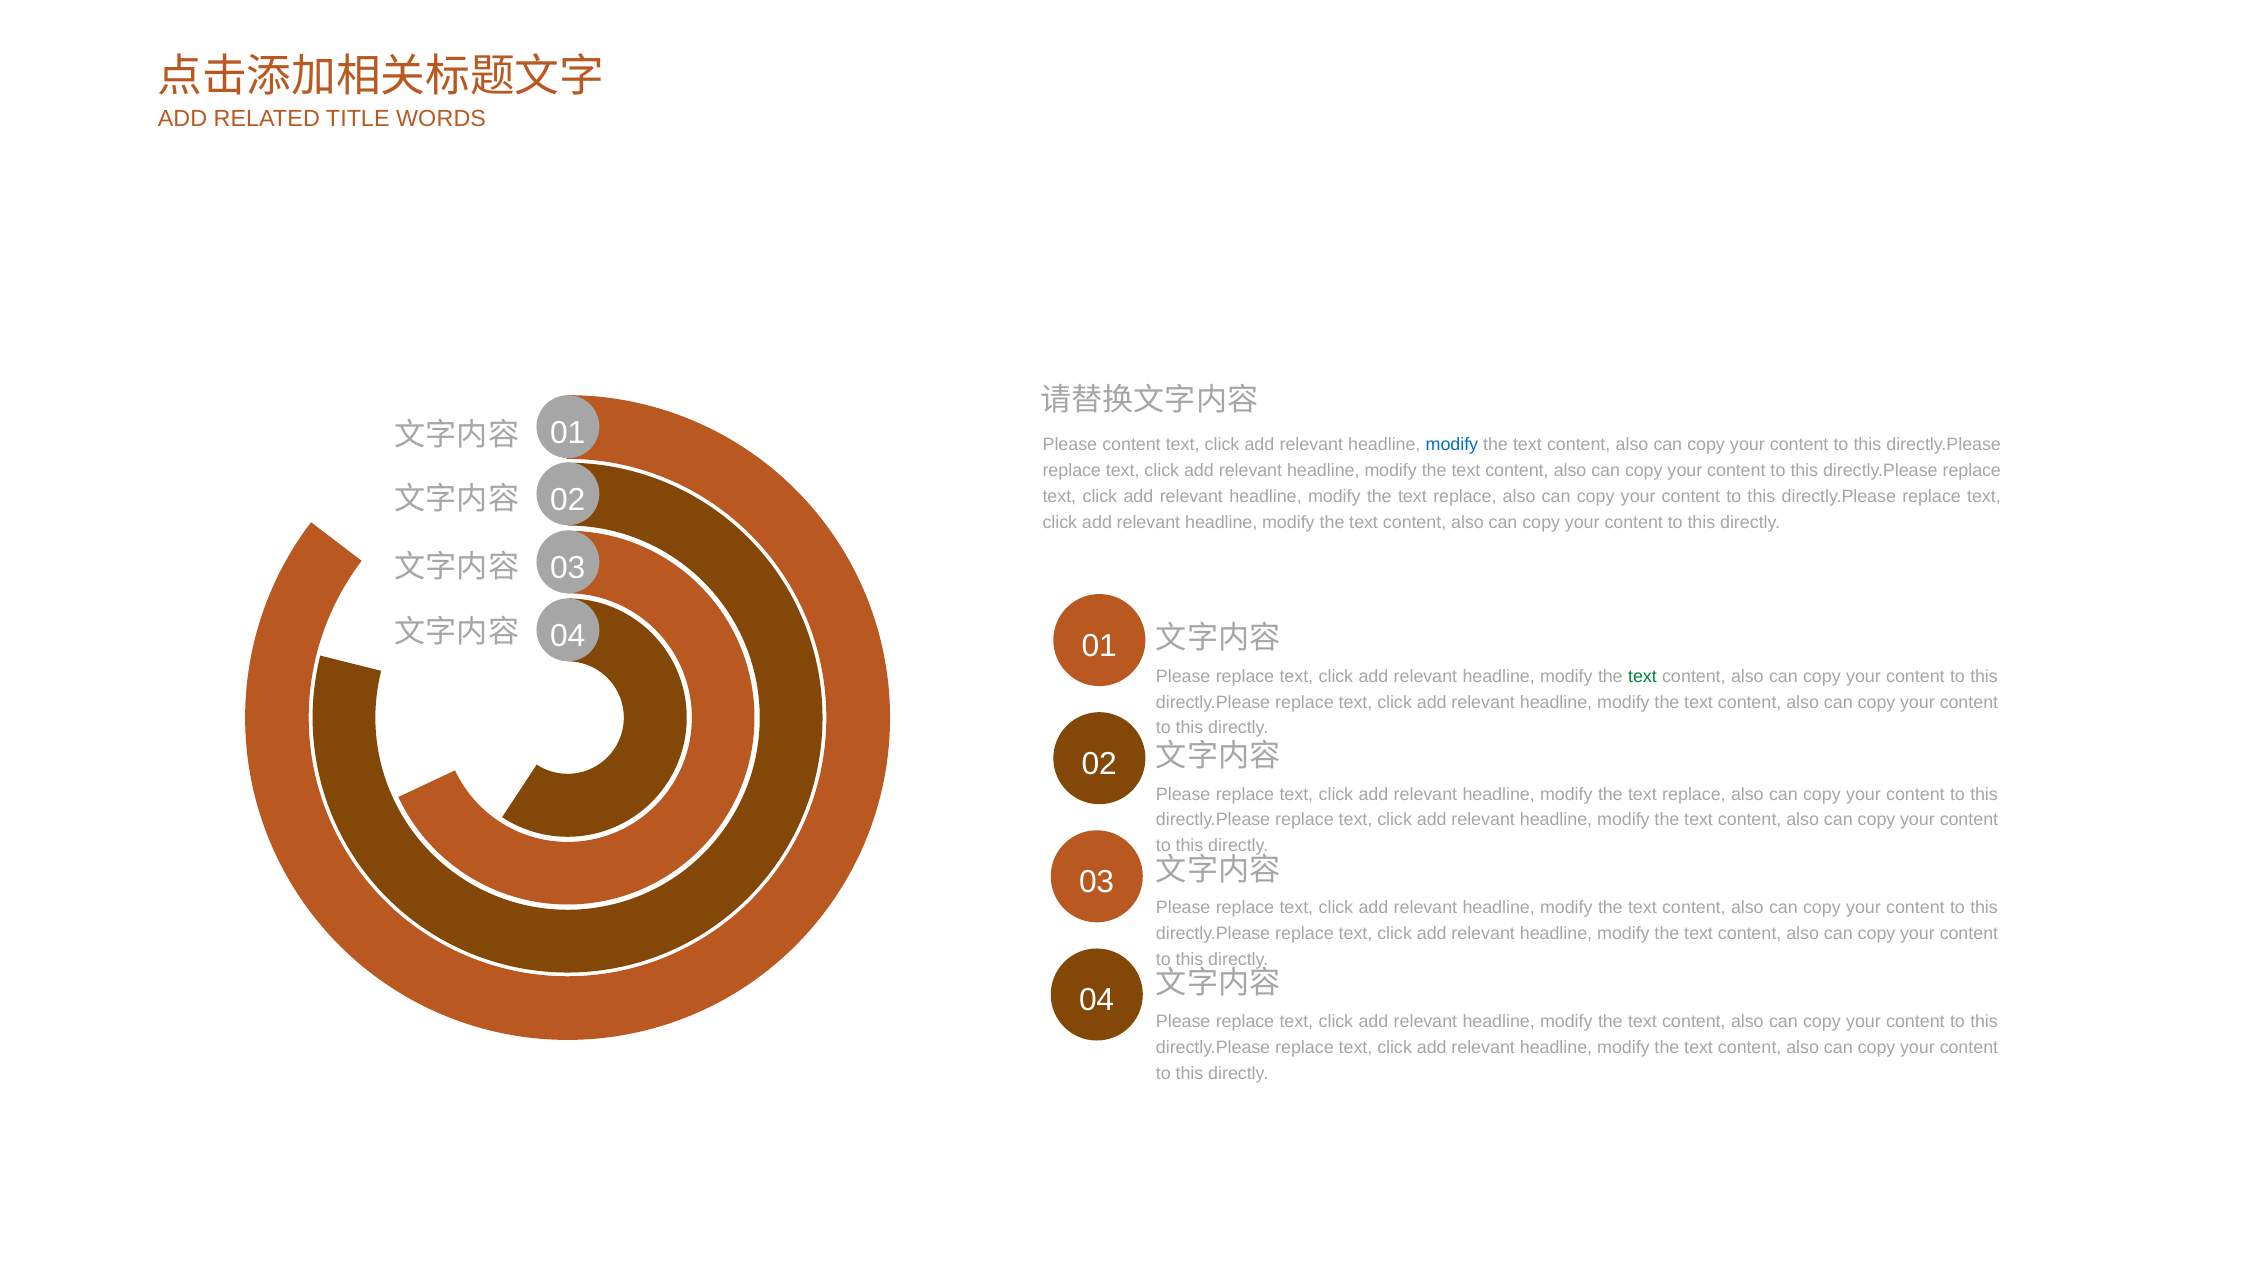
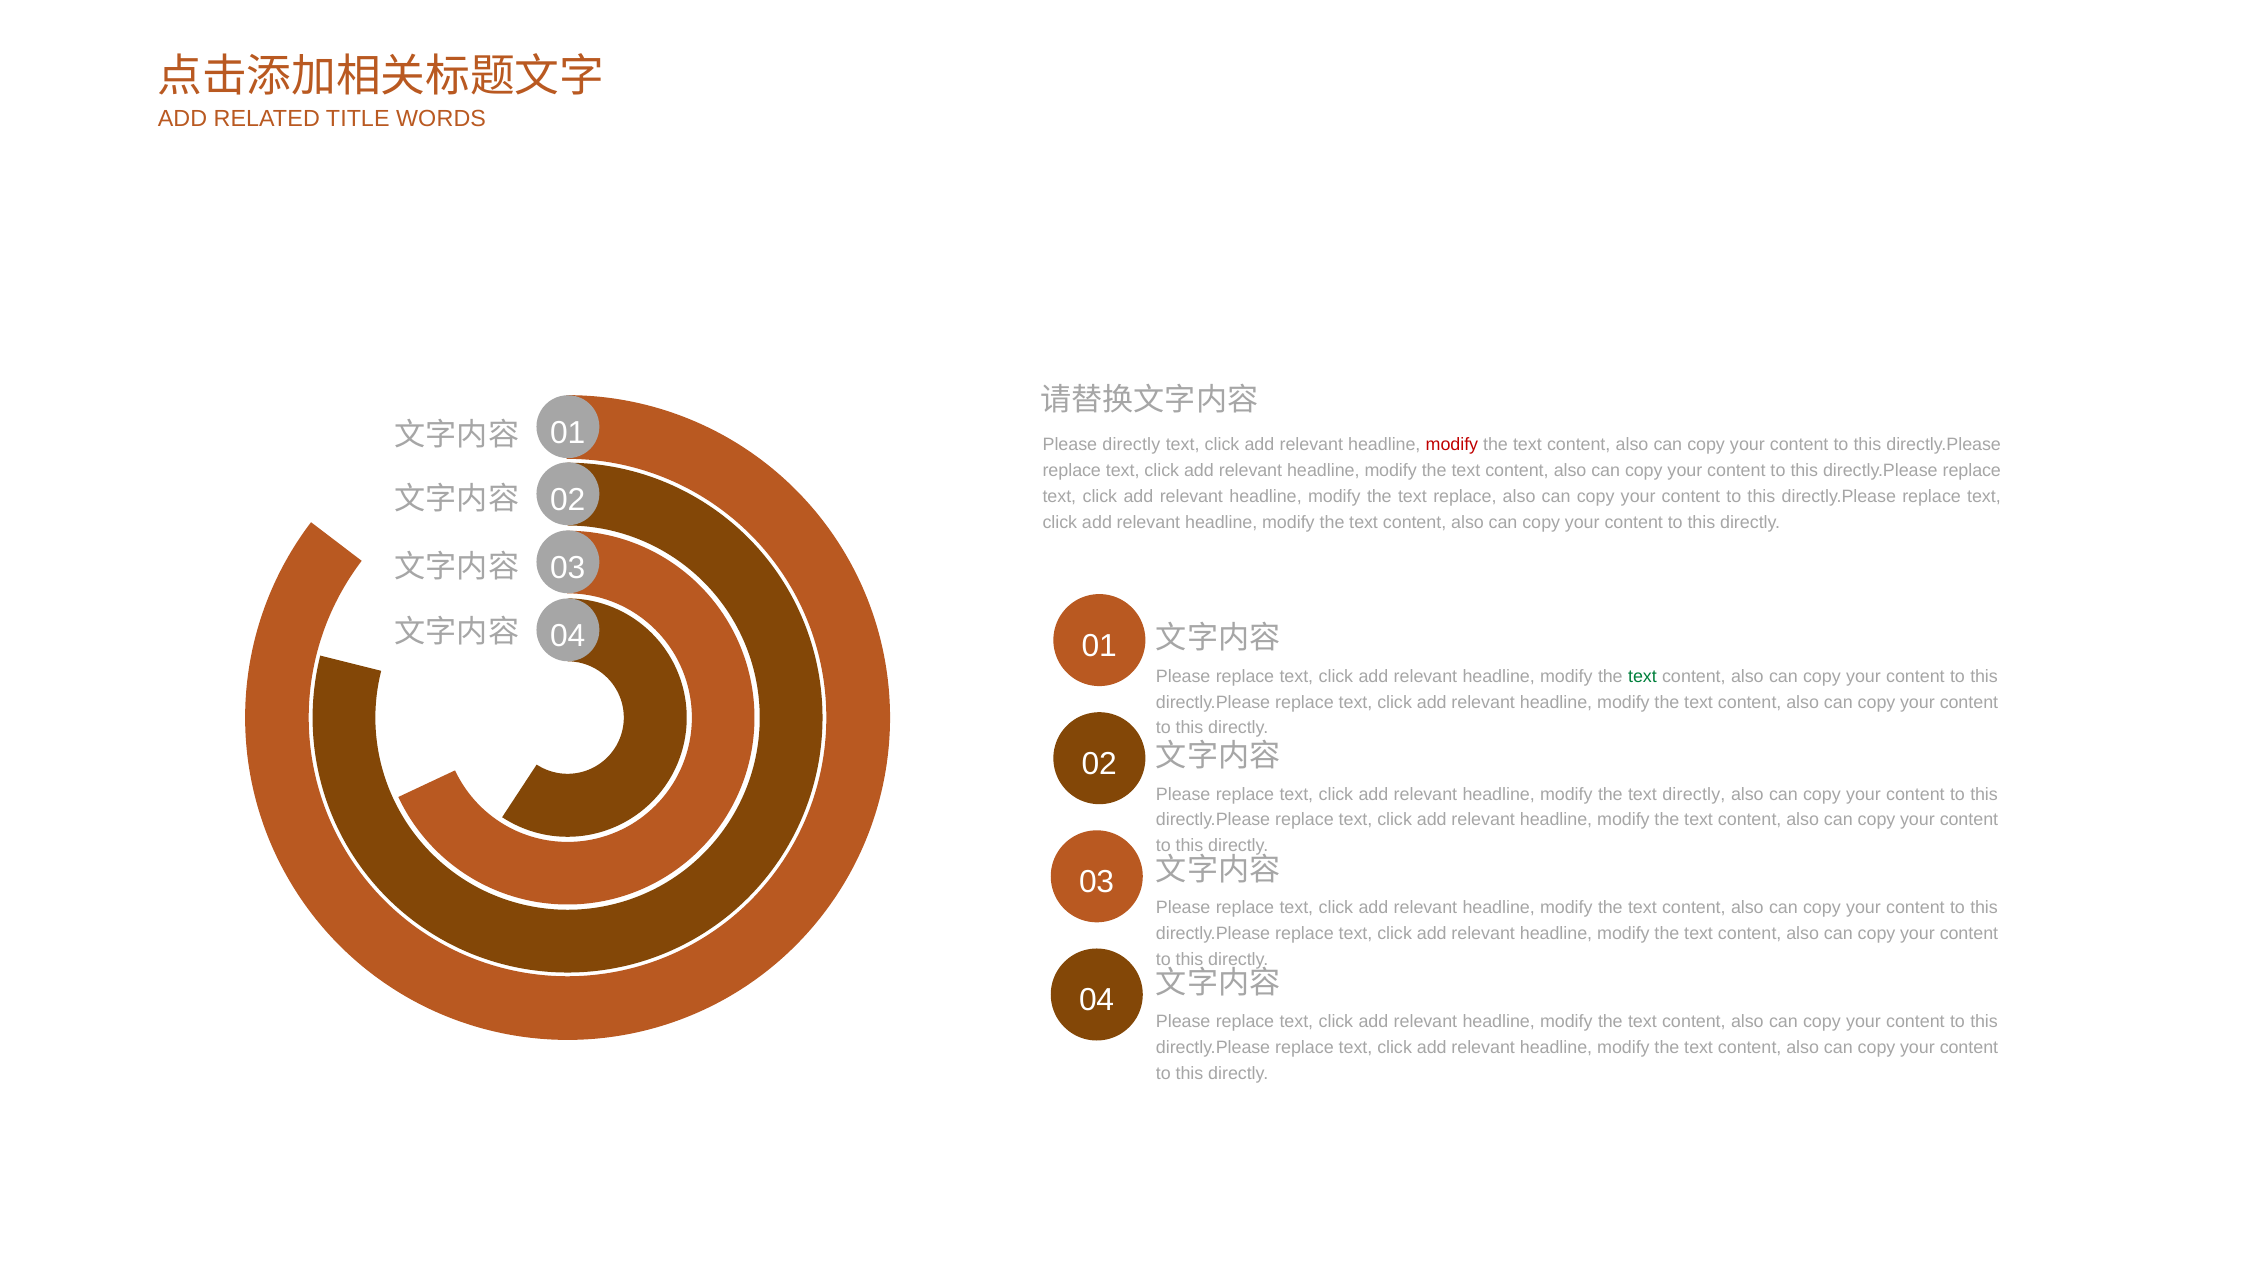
Please content: content -> directly (1131, 445)
modify colour: blue -> red (1452, 445)
replace: replace -> directly (1694, 794)
